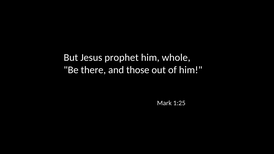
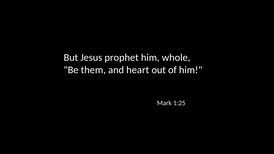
there: there -> them (93, 70)
those: those -> heart (138, 70)
